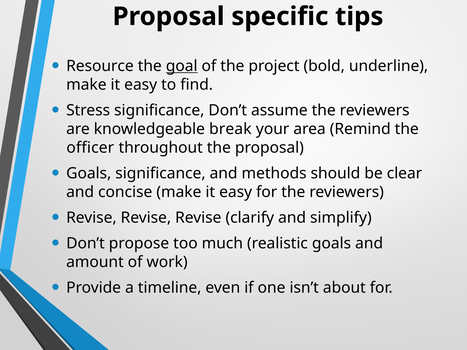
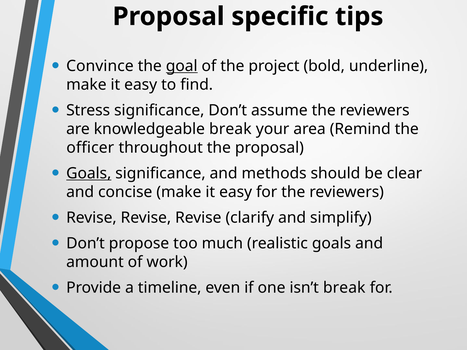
Resource: Resource -> Convince (100, 66)
Goals underline: none -> present (89, 173)
isn’t about: about -> break (344, 288)
